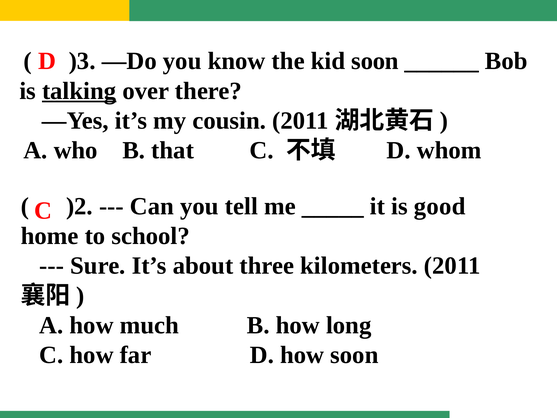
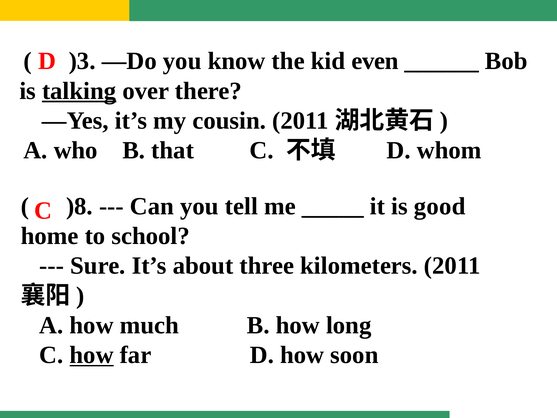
kid soon: soon -> even (375, 61)
)2: )2 -> )8 (79, 206)
how underline: none -> present (92, 355)
